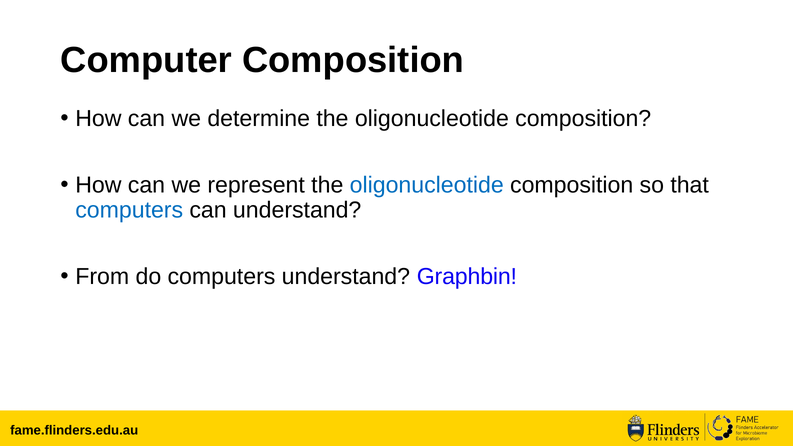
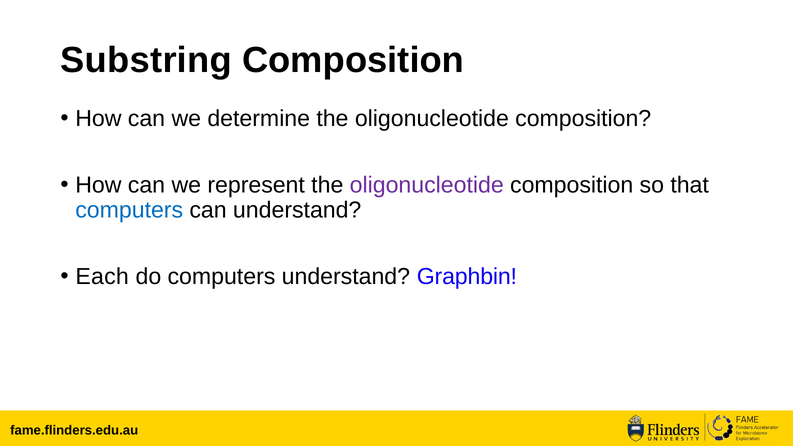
Computer: Computer -> Substring (146, 60)
oligonucleotide colour: blue -> purple (427, 185)
From: From -> Each (102, 277)
